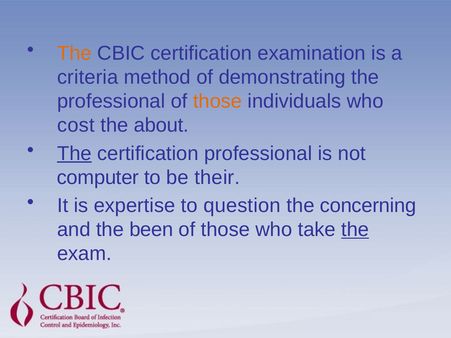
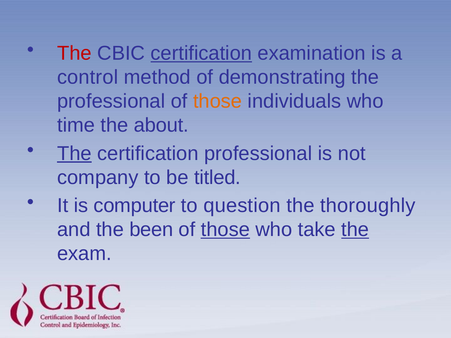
The colour: orange -> red (74, 53)
certification underline: none -> present (201, 53)
criteria: criteria -> control (88, 77)
cost: cost -> time (76, 125)
computer: computer -> company (98, 178)
their: their -> titled (218, 178)
expertise: expertise -> computer (135, 206)
concerning: concerning -> thoroughly (368, 206)
those underline: none -> present (225, 230)
